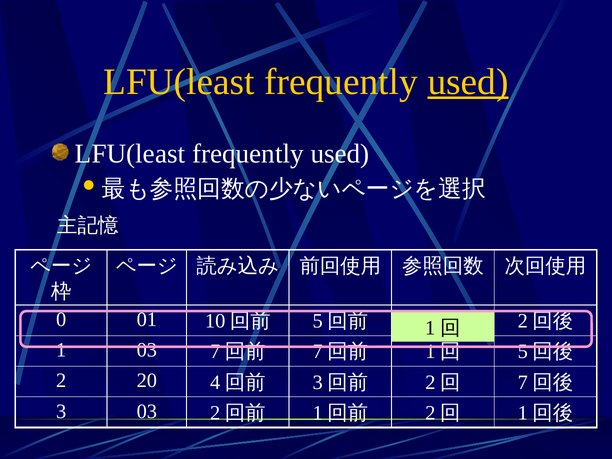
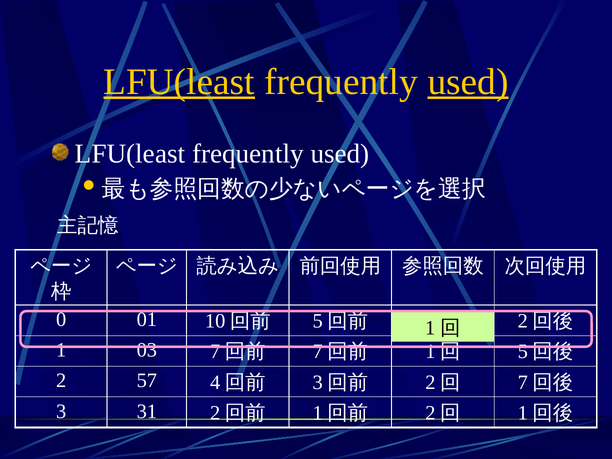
LFU(least underline: none -> present (179, 82)
20: 20 -> 57 (147, 381)
3 03: 03 -> 31 (147, 411)
